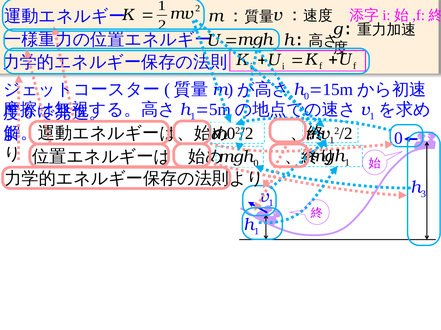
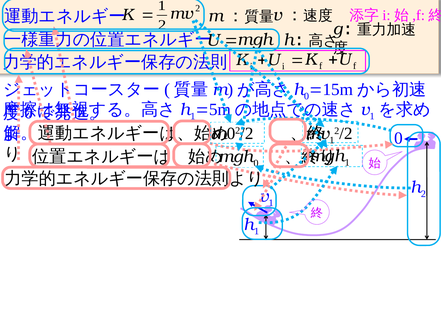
3: 3 -> 2 (423, 194)
